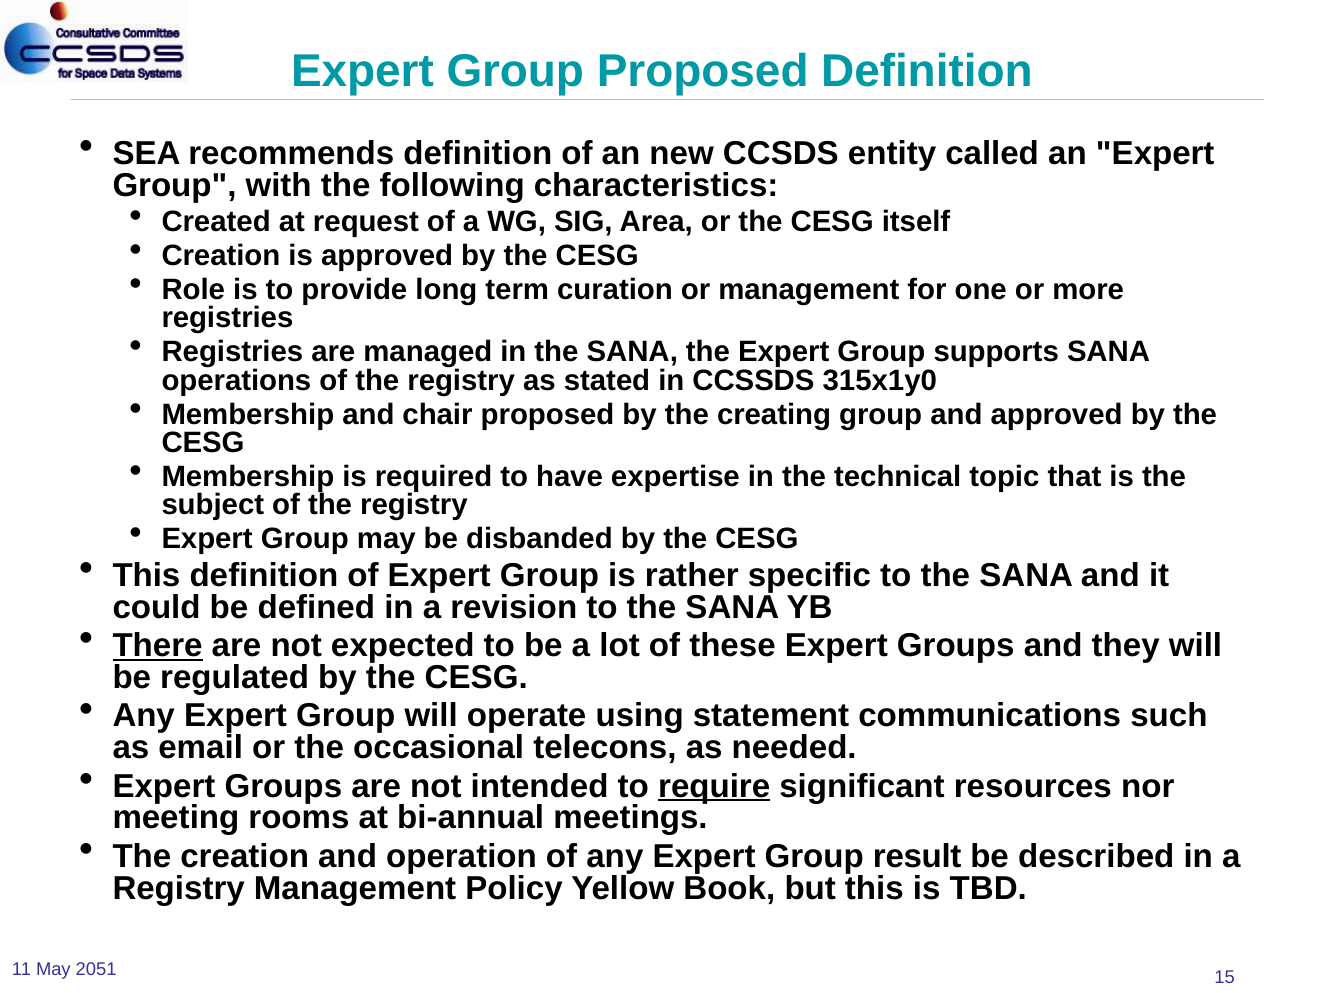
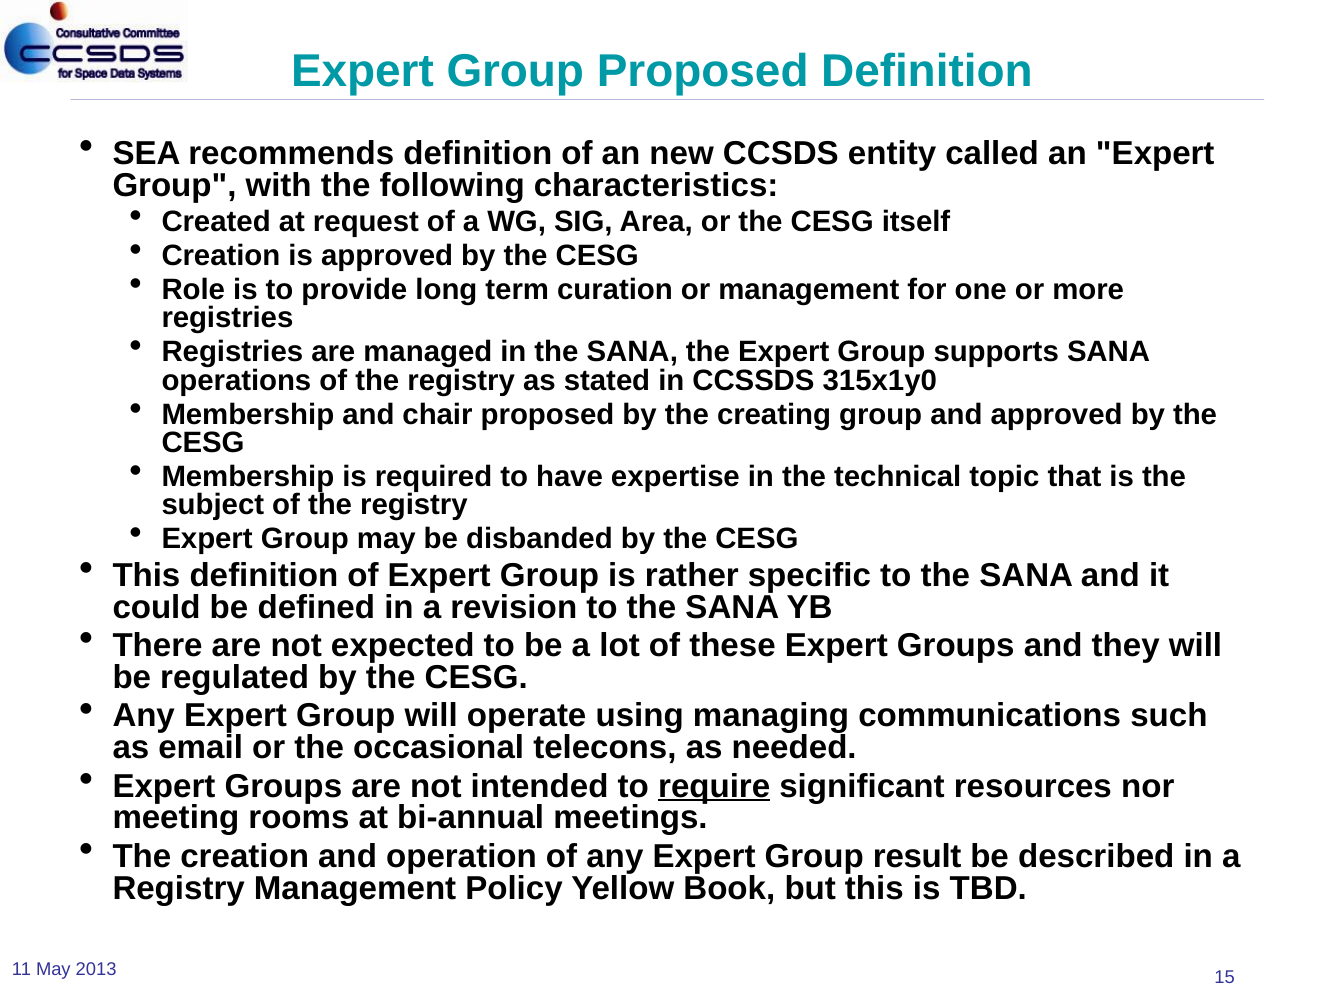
There underline: present -> none (158, 646)
statement: statement -> managing (771, 716)
2051: 2051 -> 2013 (96, 970)
